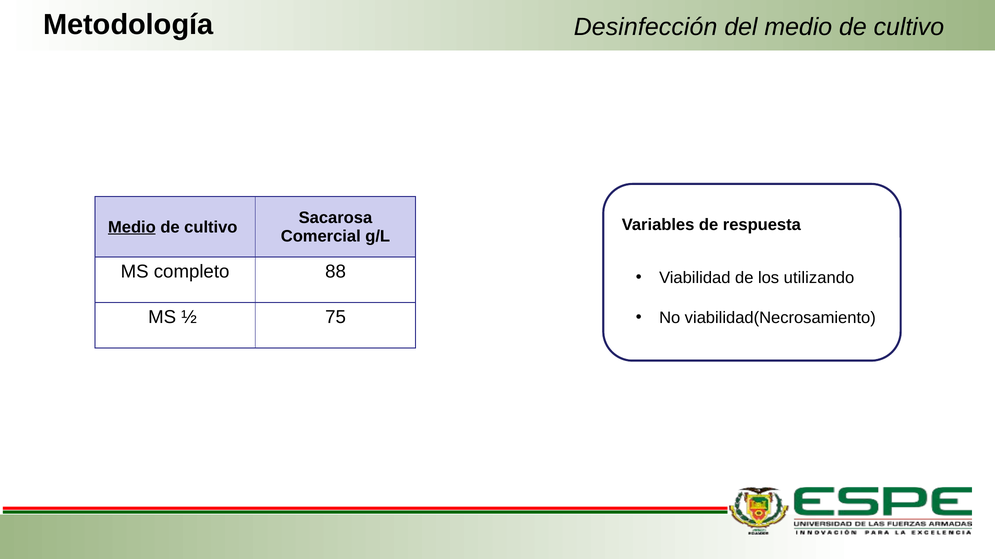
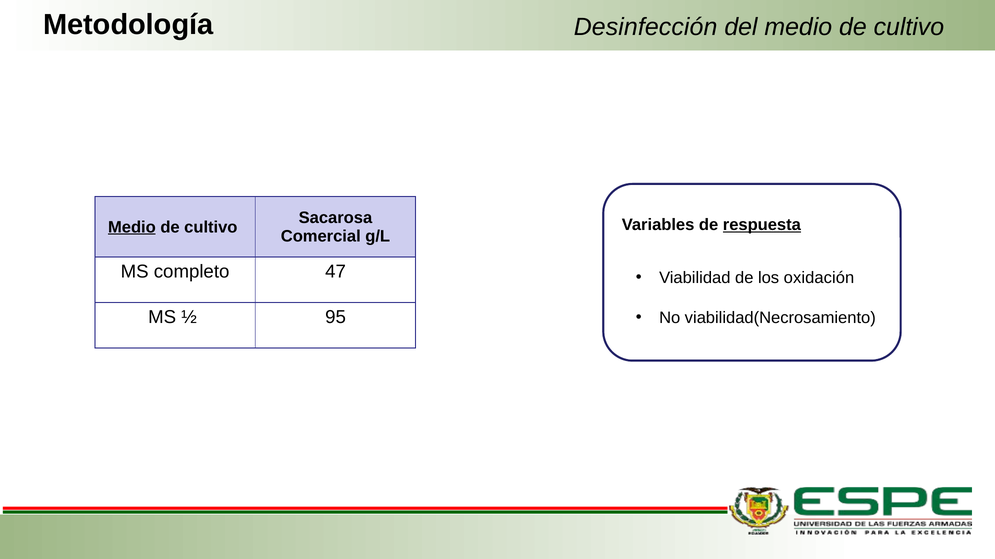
respuesta underline: none -> present (762, 225)
88: 88 -> 47 (336, 272)
utilizando: utilizando -> oxidación (819, 278)
75: 75 -> 95 (336, 317)
